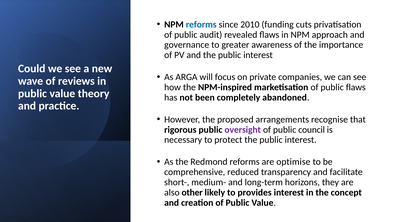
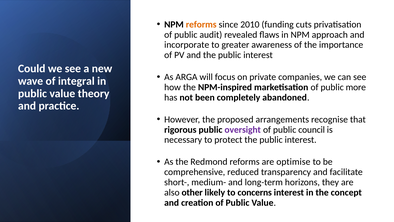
reforms colour: blue -> orange (201, 24)
governance: governance -> incorporate (187, 45)
reviews: reviews -> integral (76, 81)
public flaws: flaws -> more (356, 87)
provides: provides -> concerns (255, 192)
